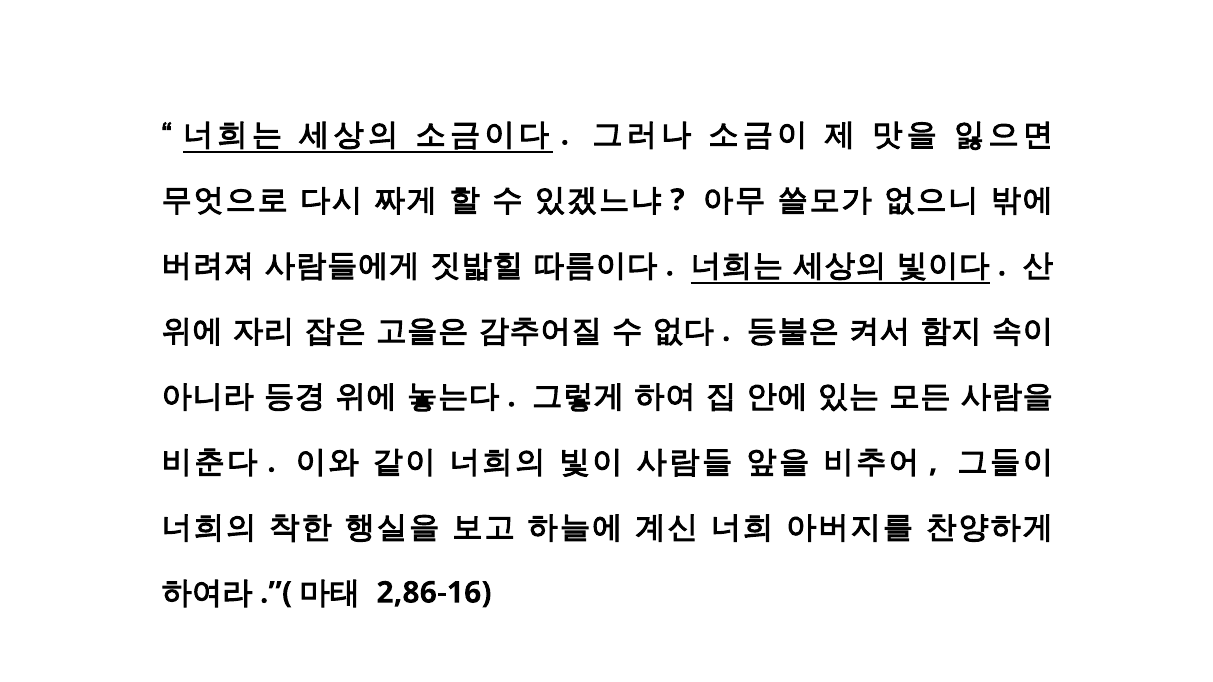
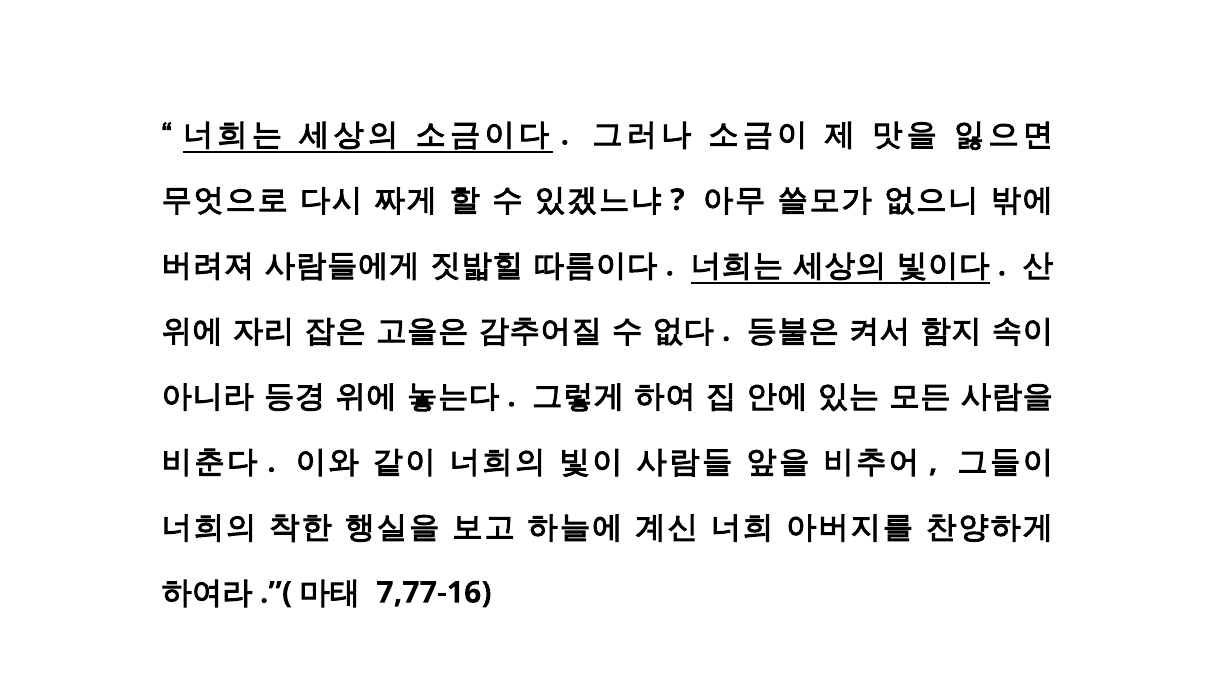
2,86-16: 2,86-16 -> 7,77-16 (434, 593)
